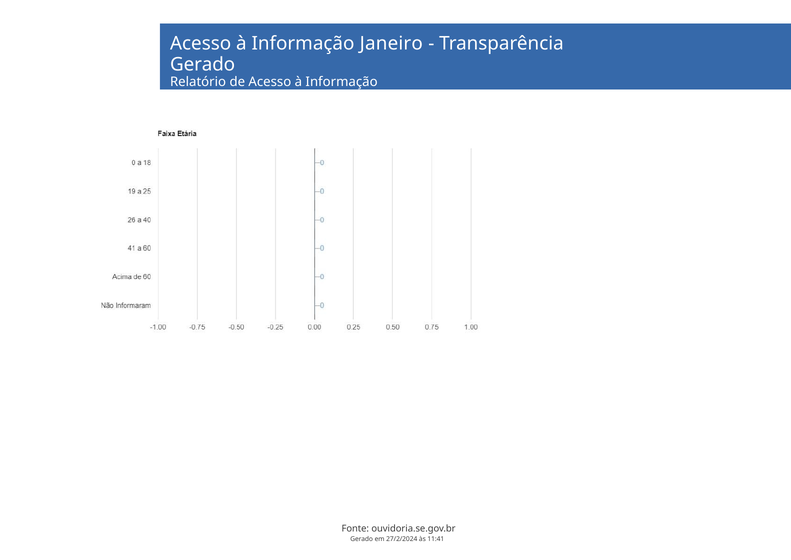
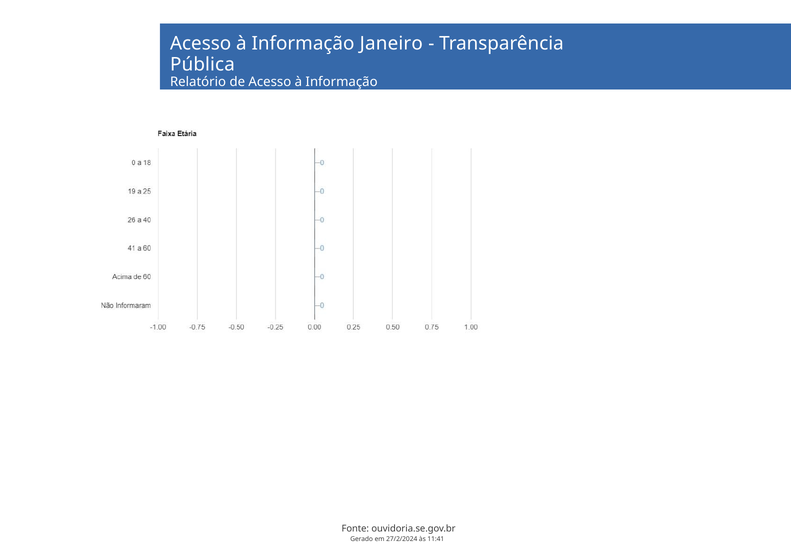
Gerado: Gerado -> Pública (202, 65)
